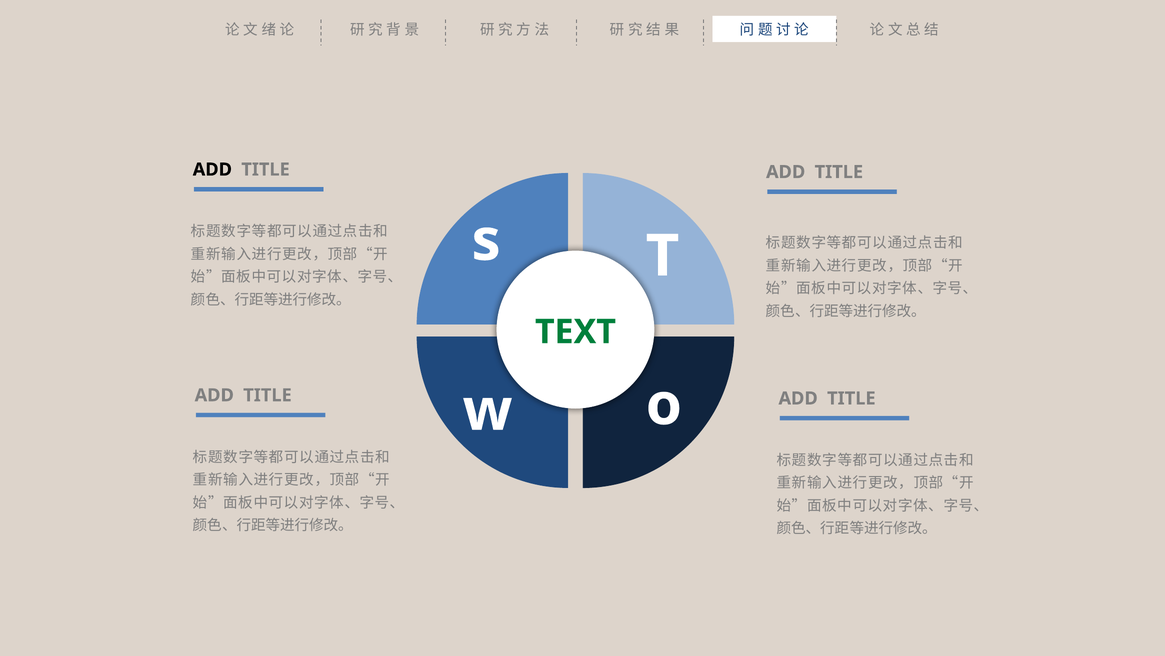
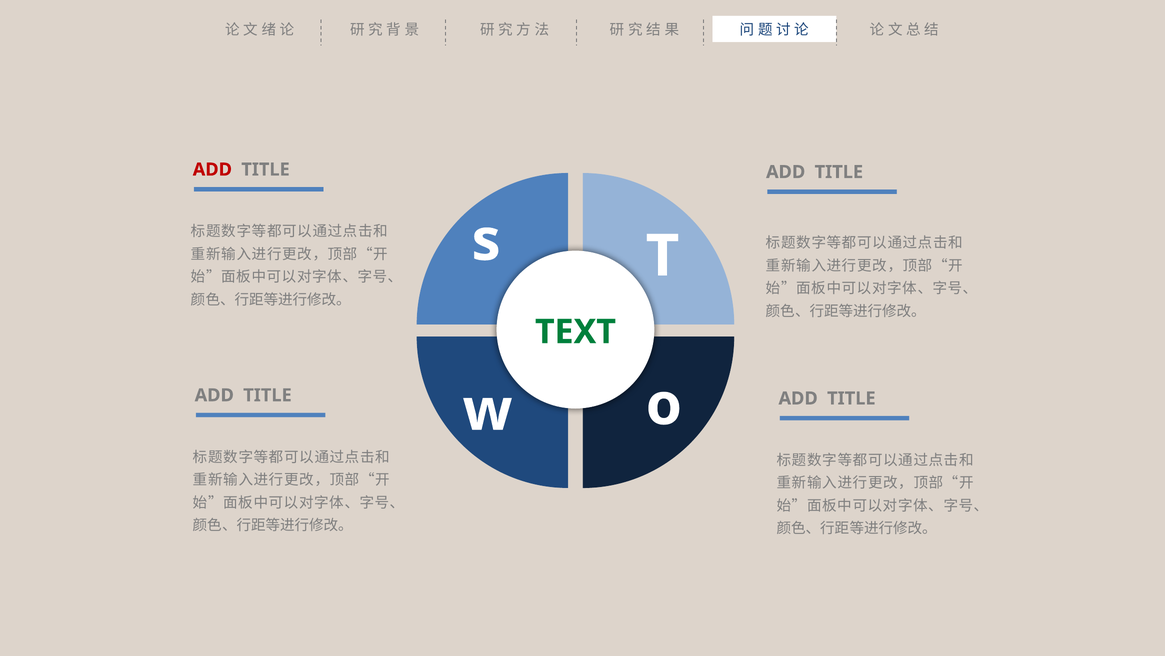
ADD colour: black -> red (212, 169)
